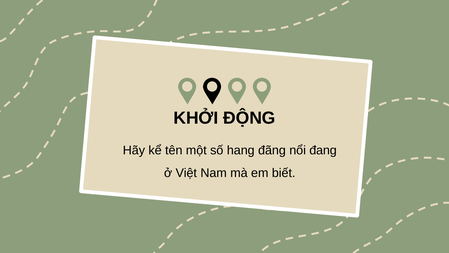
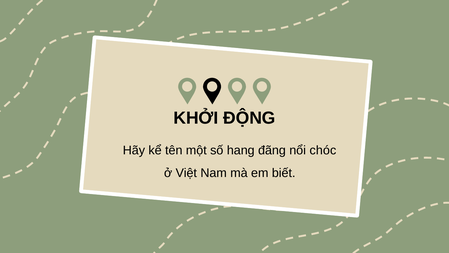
đang: đang -> chóc (323, 150)
